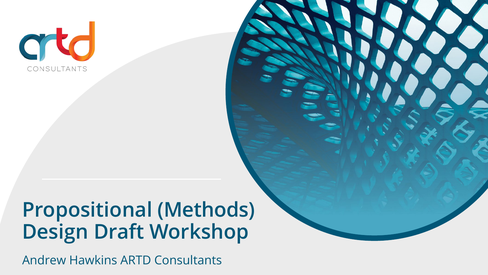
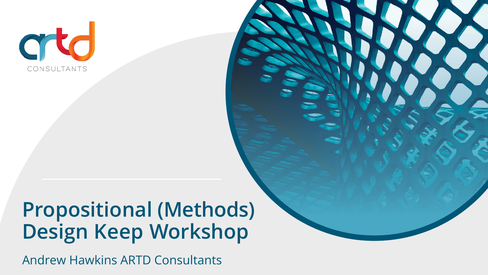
Draft: Draft -> Keep (119, 232)
